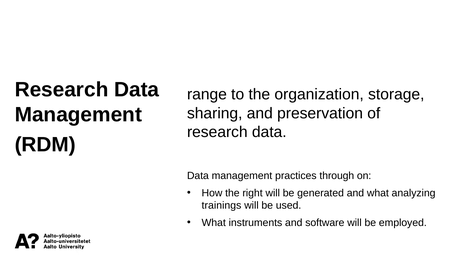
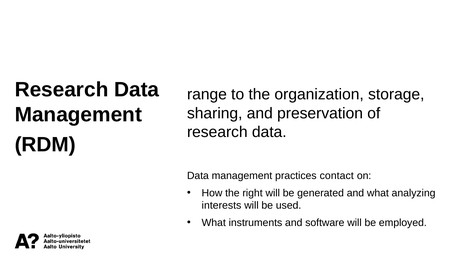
through: through -> contact (337, 176)
trainings: trainings -> interests (221, 206)
